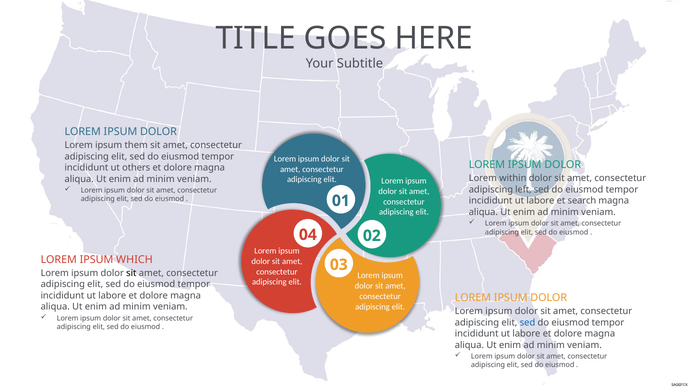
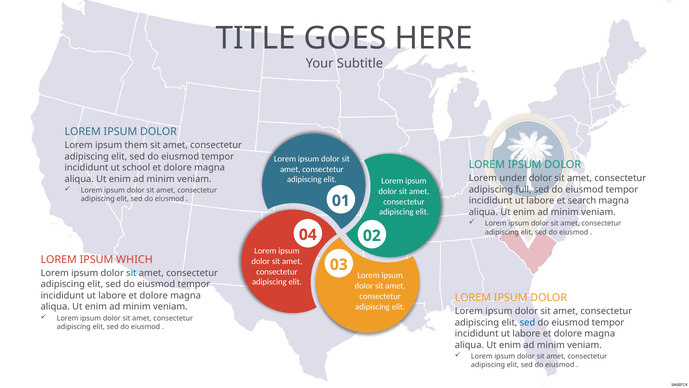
others: others -> school (136, 168)
within: within -> under (513, 178)
left: left -> full (523, 189)
sit colour: black -> blue (131, 273)
